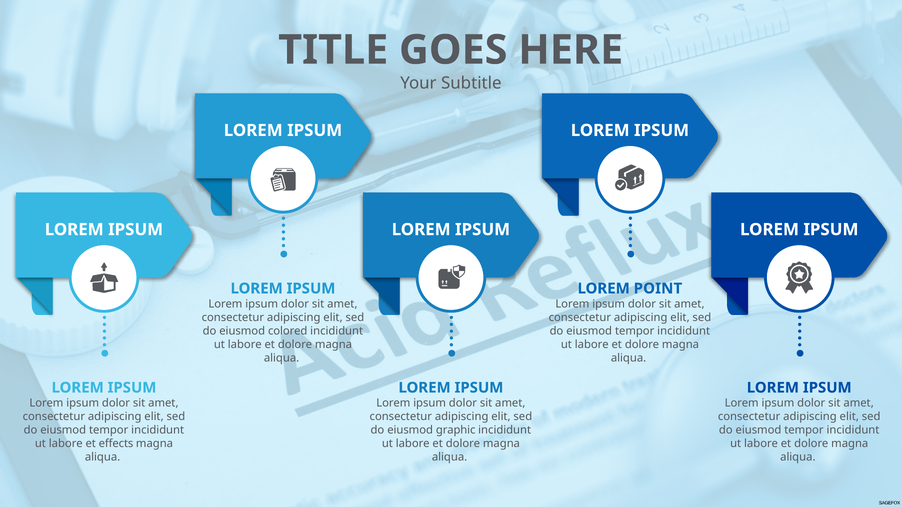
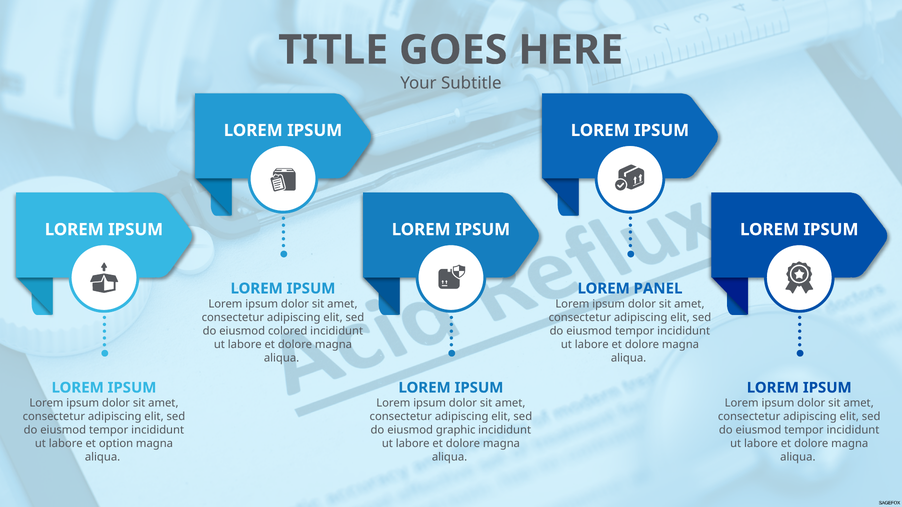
POINT: POINT -> PANEL (658, 289)
effects: effects -> option (116, 444)
